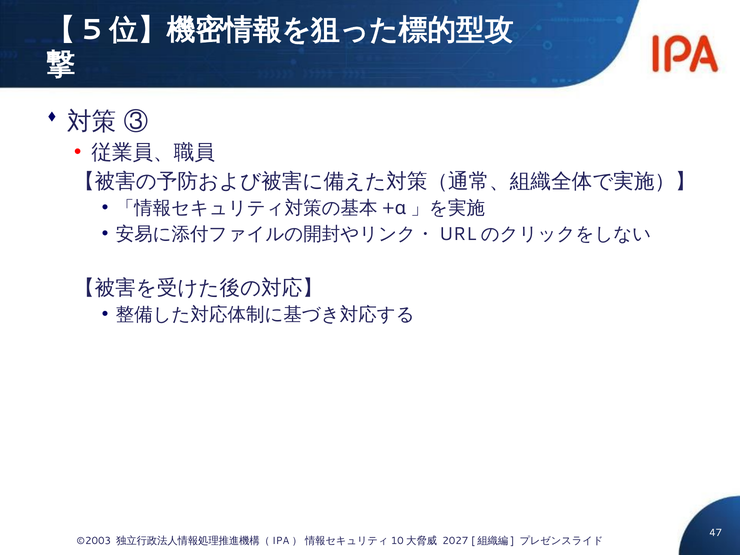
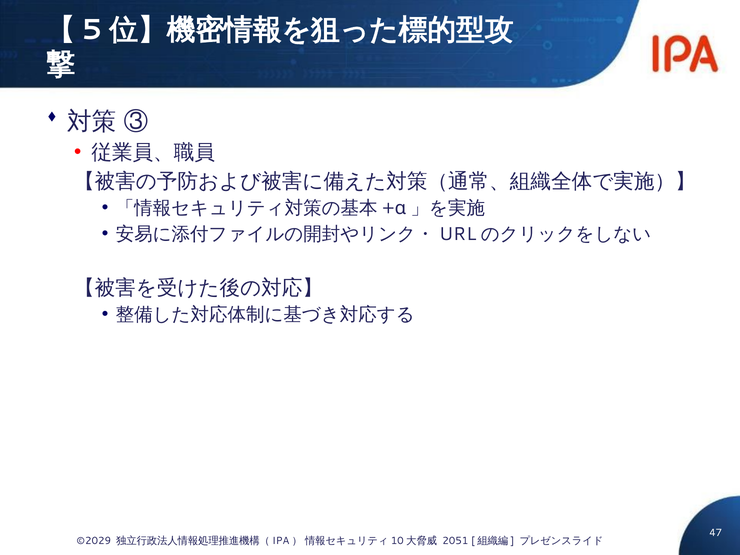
©2003: ©2003 -> ©2029 (94, 541)
2027: 2027 -> 2051 (455, 541)
